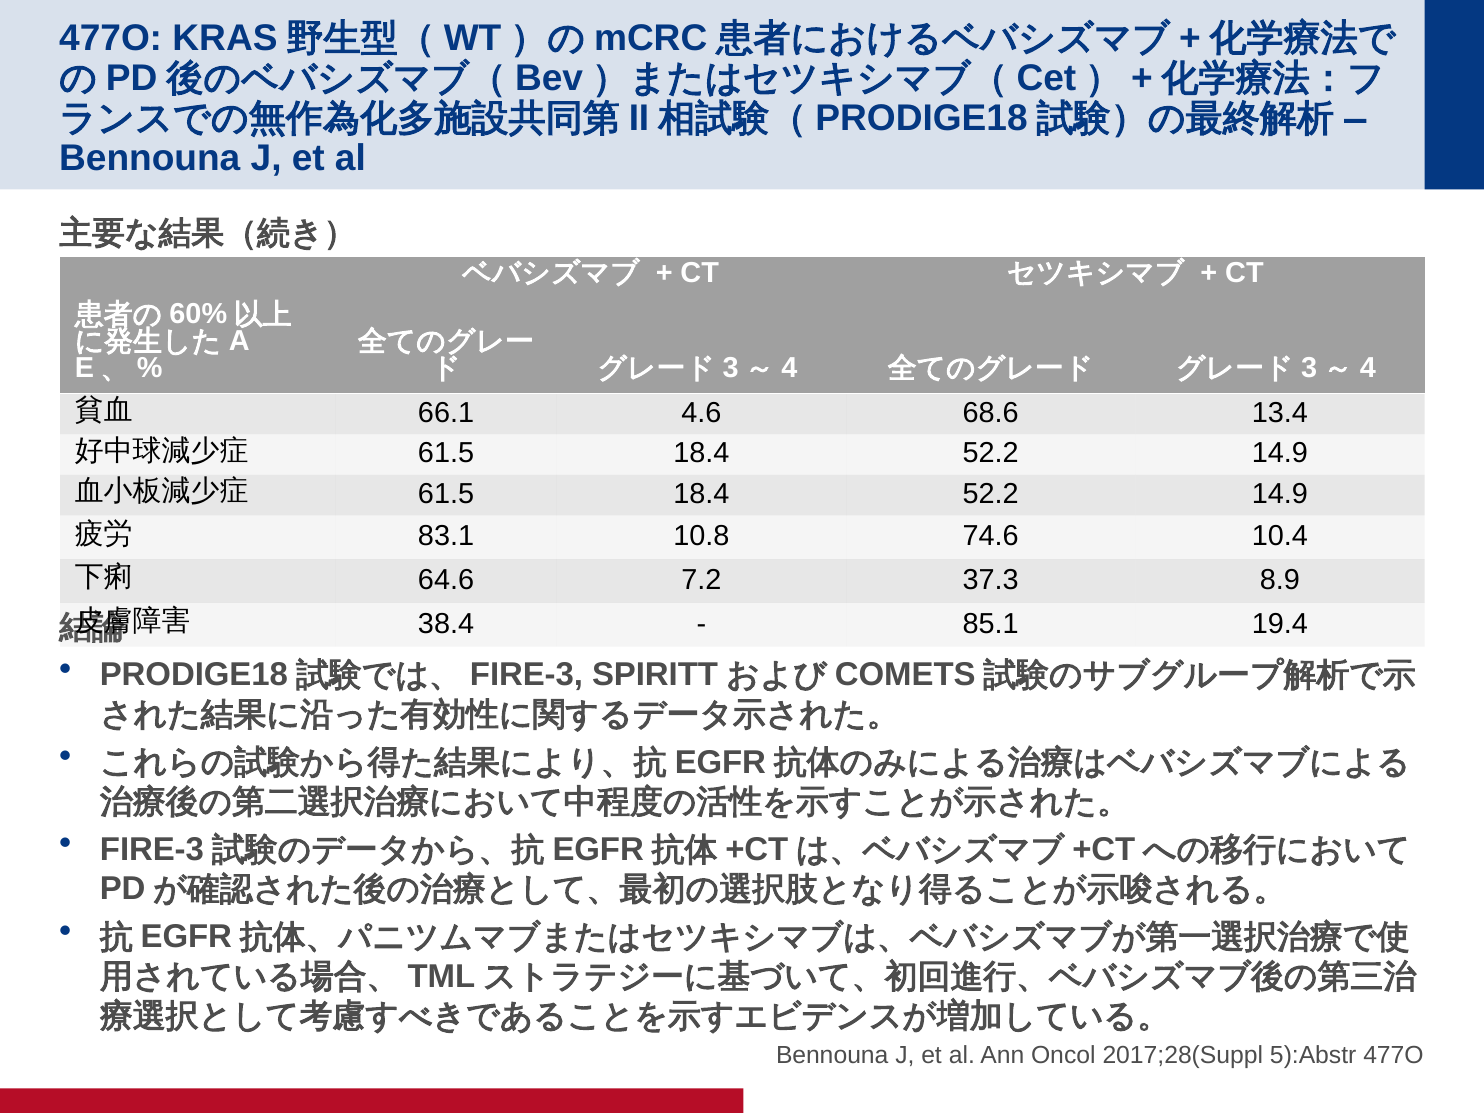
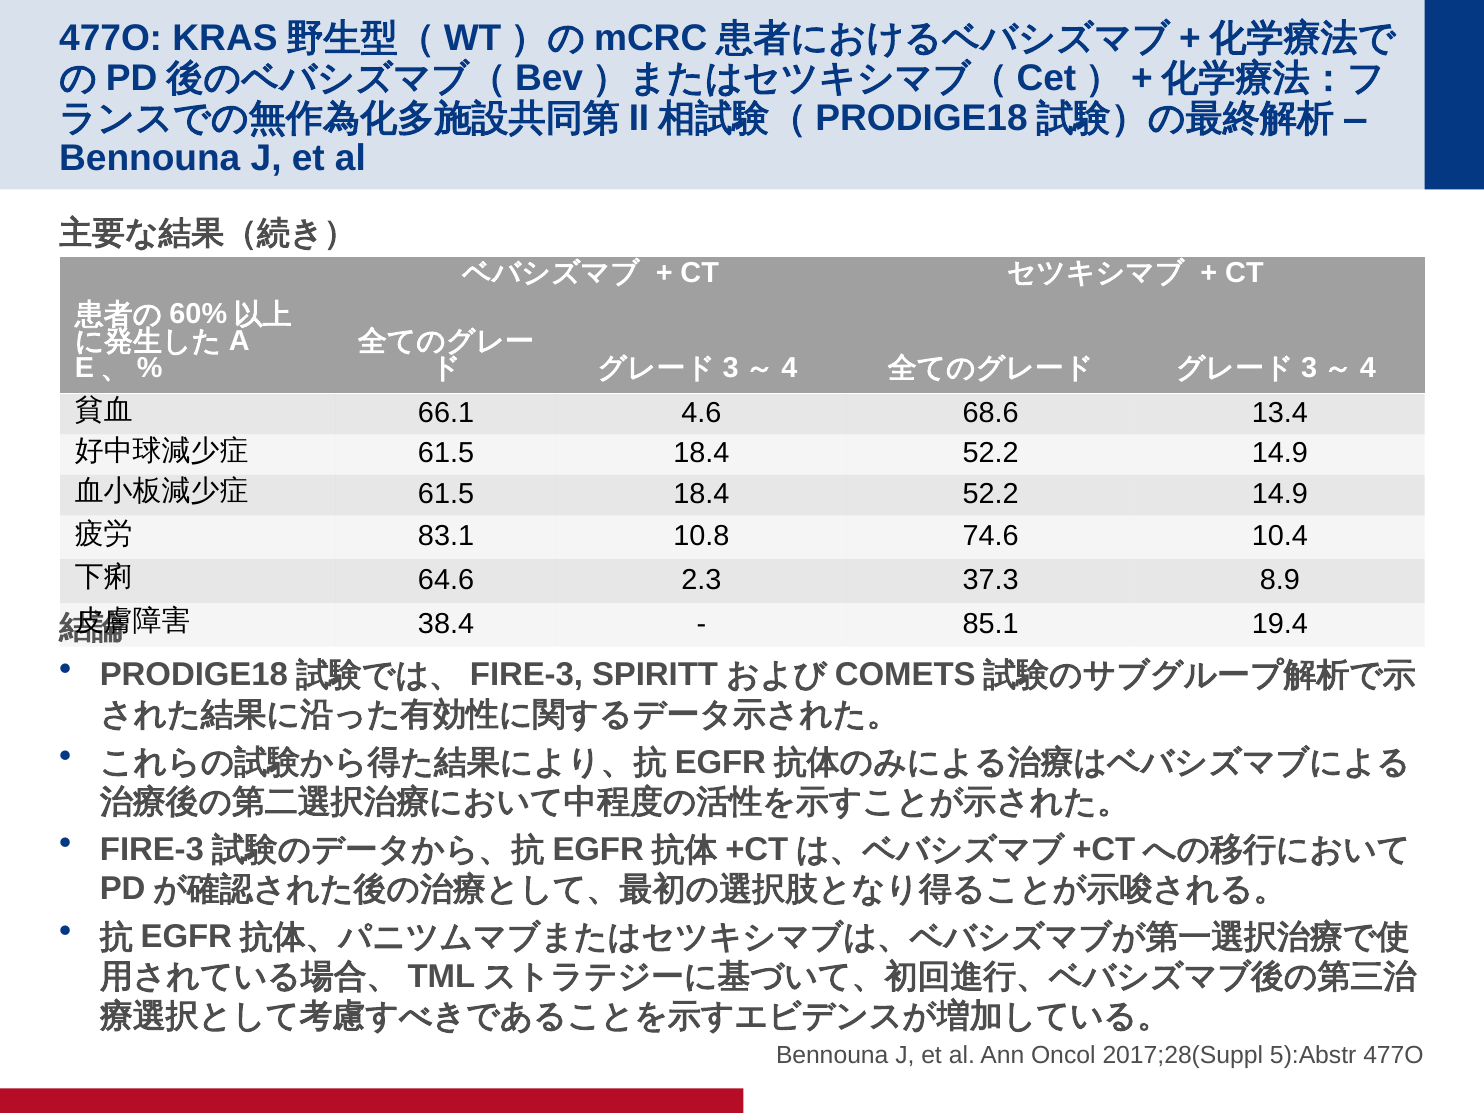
7.2: 7.2 -> 2.3 (701, 580)
